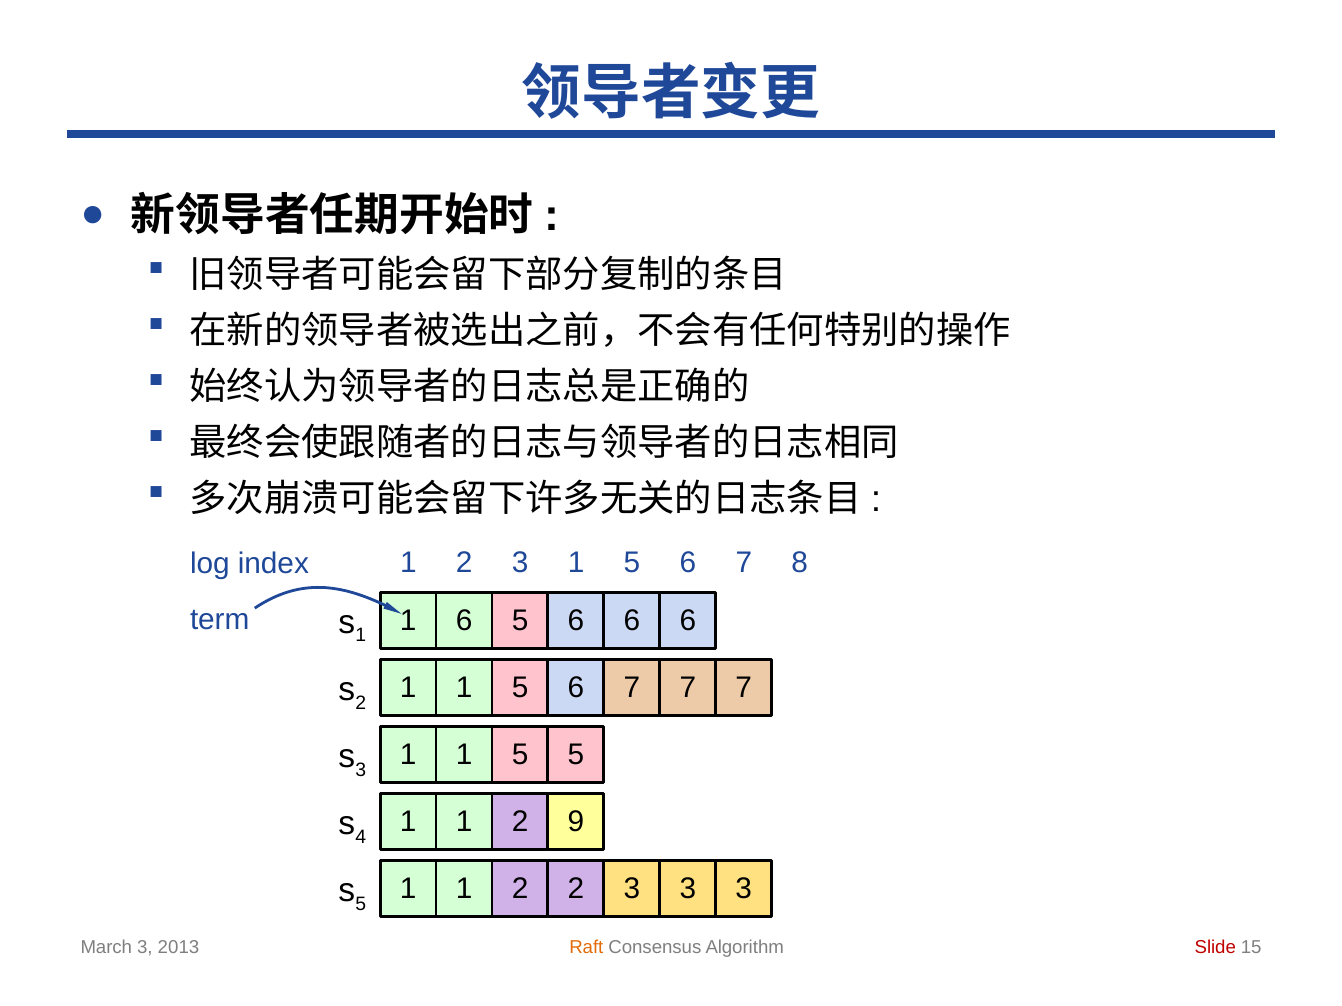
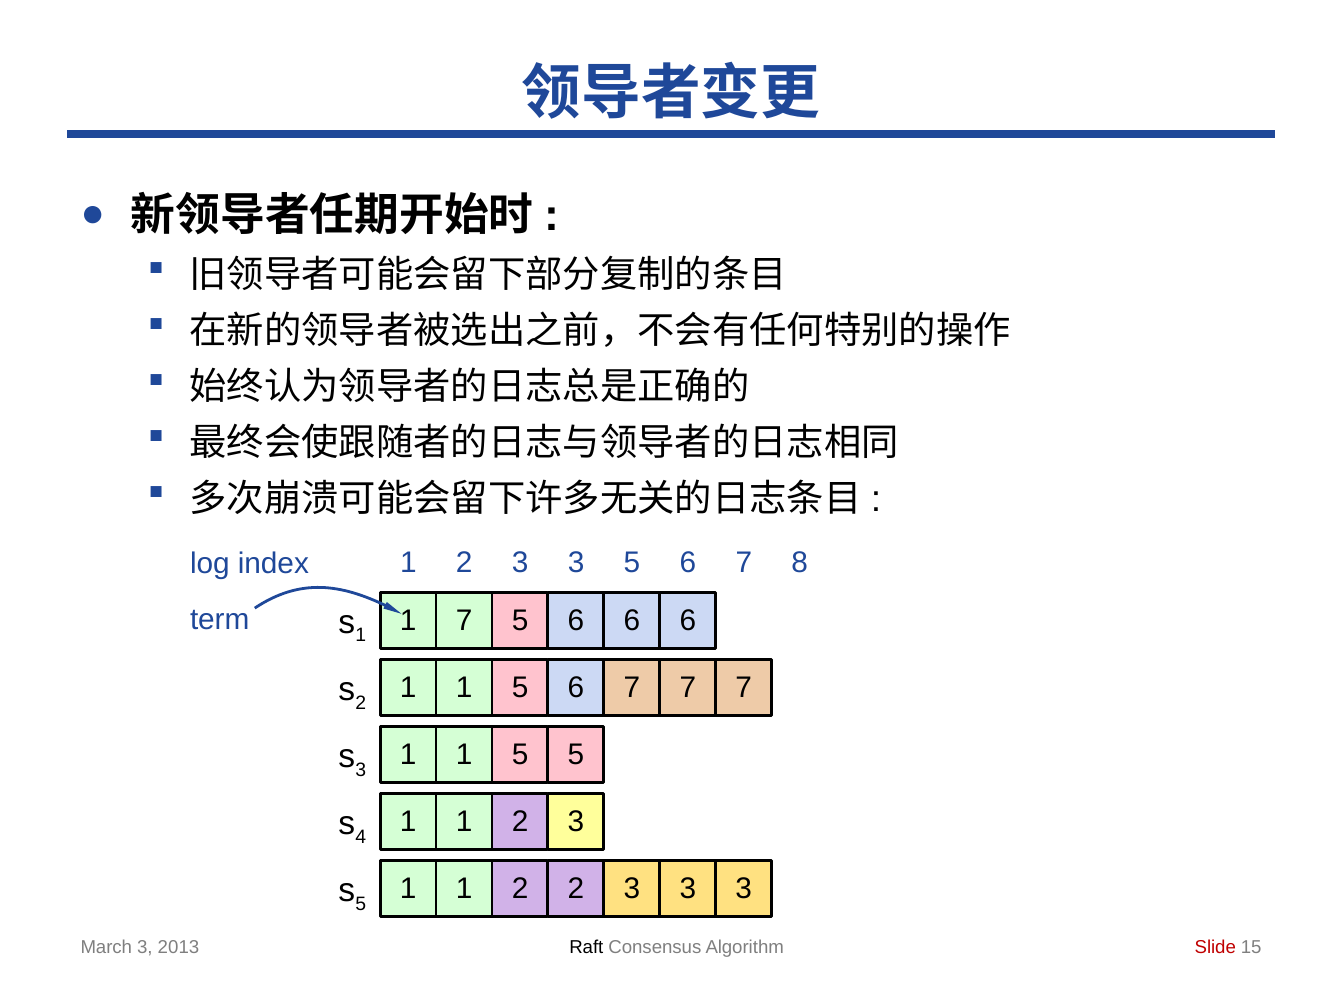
1 2 3 1: 1 -> 3 (576, 563)
6: 6 -> 7 (464, 621)
1 9: 9 -> 3 (576, 822)
Raft colour: orange -> black (586, 947)
